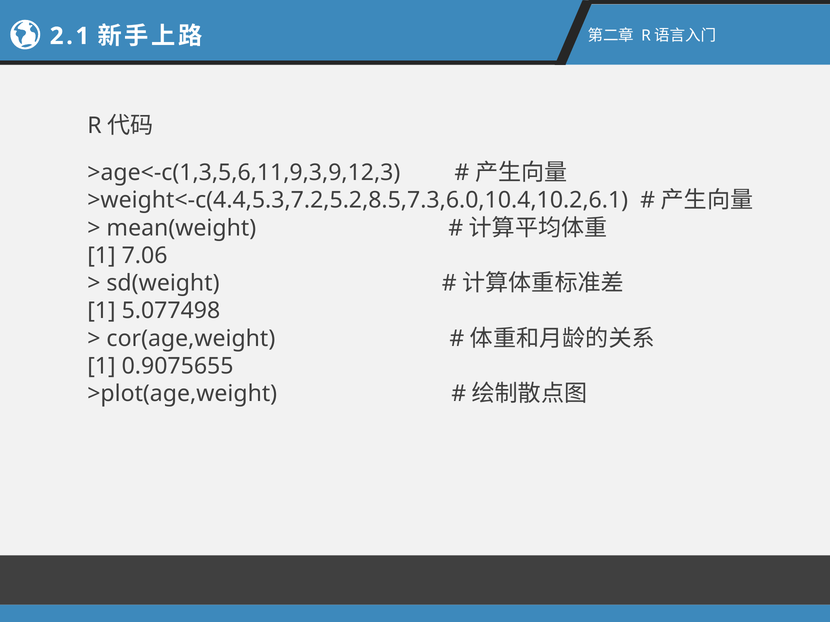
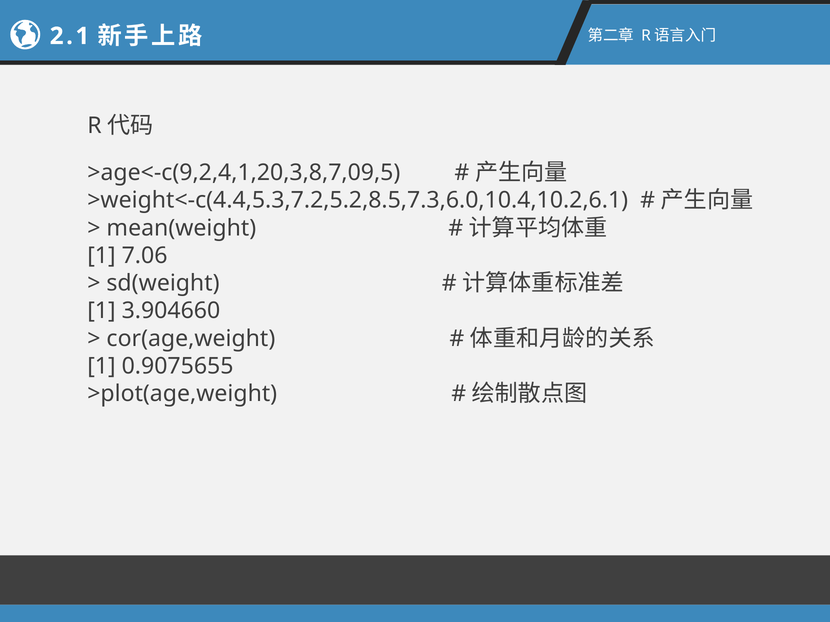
>age<-c(1,3,5,6,11,9,3,9,12,3: >age<-c(1,3,5,6,11,9,3,9,12,3 -> >age<-c(9,2,4,1,20,3,8,7,09,5 (244, 173)
5.077498: 5.077498 -> 3.904660 (171, 311)
